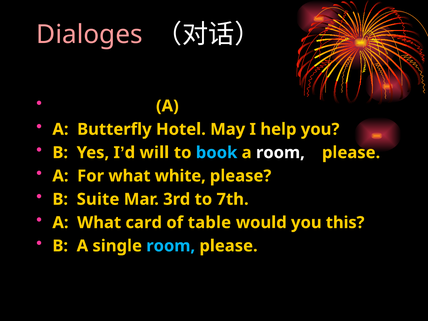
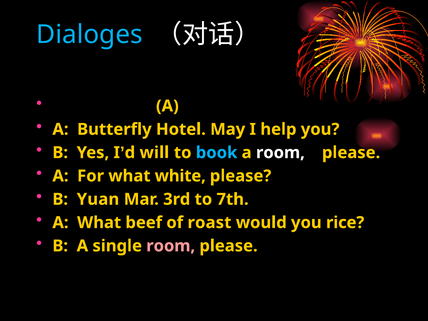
Dialoges colour: pink -> light blue (89, 34)
Suite: Suite -> Yuan (98, 199)
card: card -> beef (144, 223)
table: table -> roast (209, 223)
this: this -> rice (345, 223)
room colour: light blue -> pink (171, 246)
